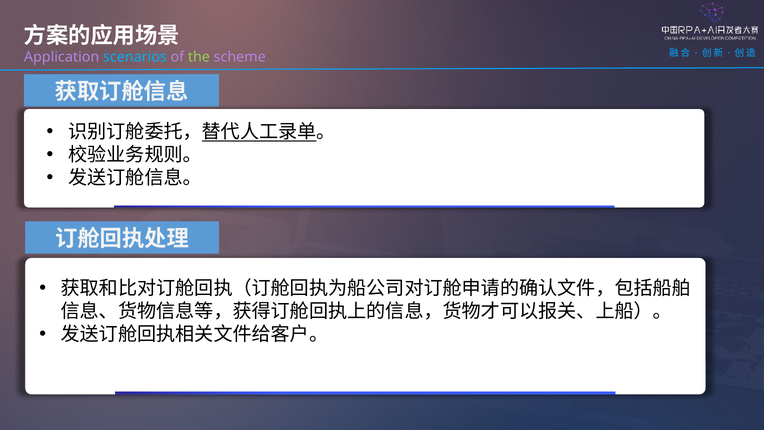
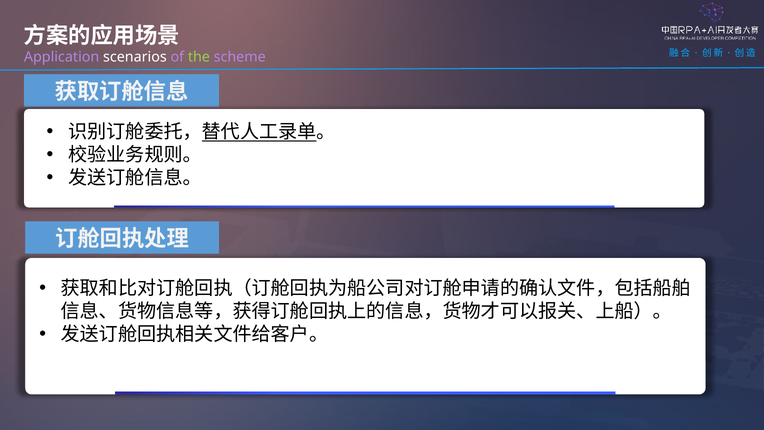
scenarios colour: light blue -> white (135, 57)
